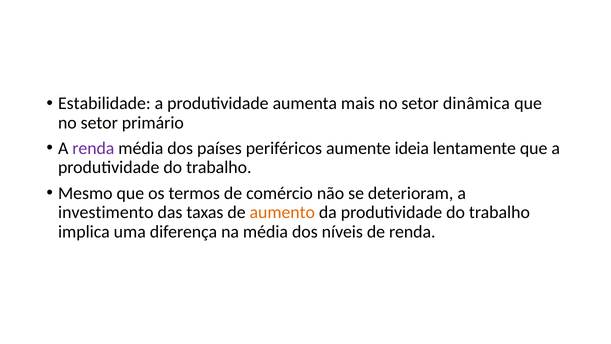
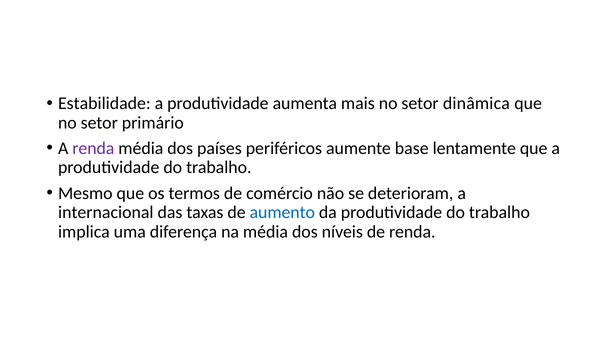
ideia: ideia -> base (412, 148)
investimento: investimento -> internacional (106, 212)
aumento colour: orange -> blue (282, 212)
